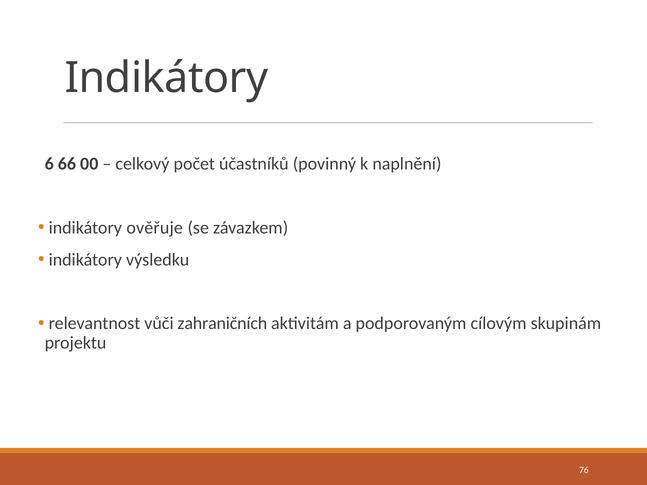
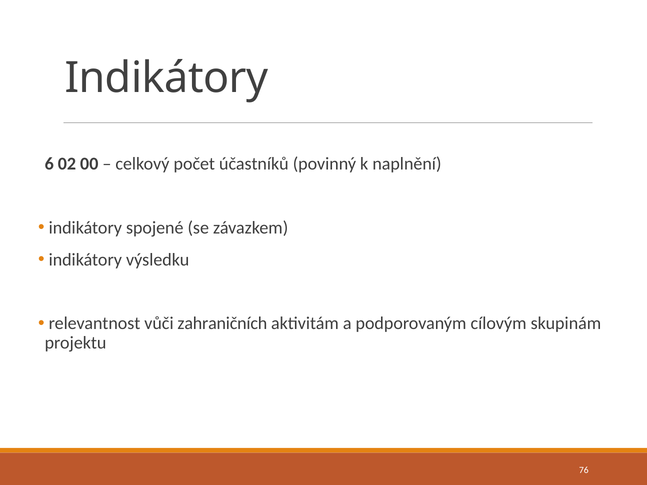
66: 66 -> 02 (67, 164)
ověřuje: ověřuje -> spojené (155, 228)
